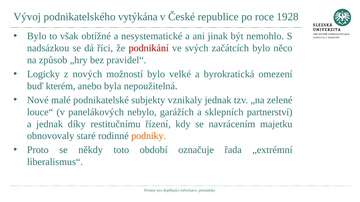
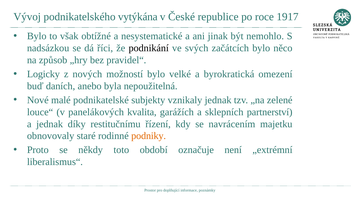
1928: 1928 -> 1917 (288, 17)
podnikání colour: red -> black (149, 48)
kterém: kterém -> daních (61, 86)
nebylo: nebylo -> kvalita (142, 112)
řada: řada -> není (233, 150)
